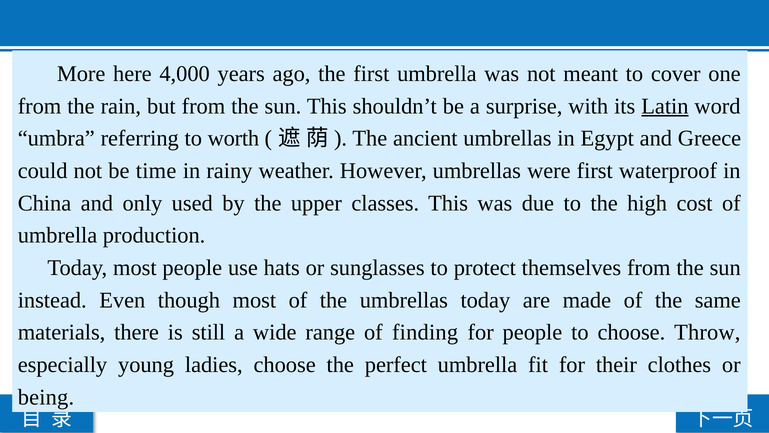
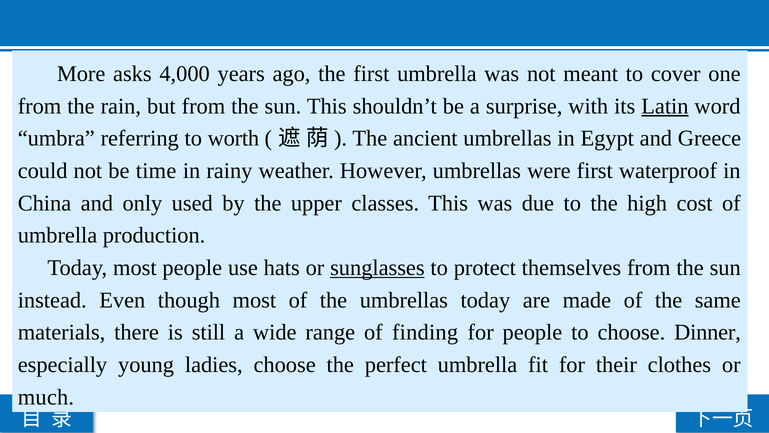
here: here -> asks (132, 74)
sunglasses underline: none -> present (377, 268)
Throw: Throw -> Dinner (708, 332)
being: being -> much (46, 397)
